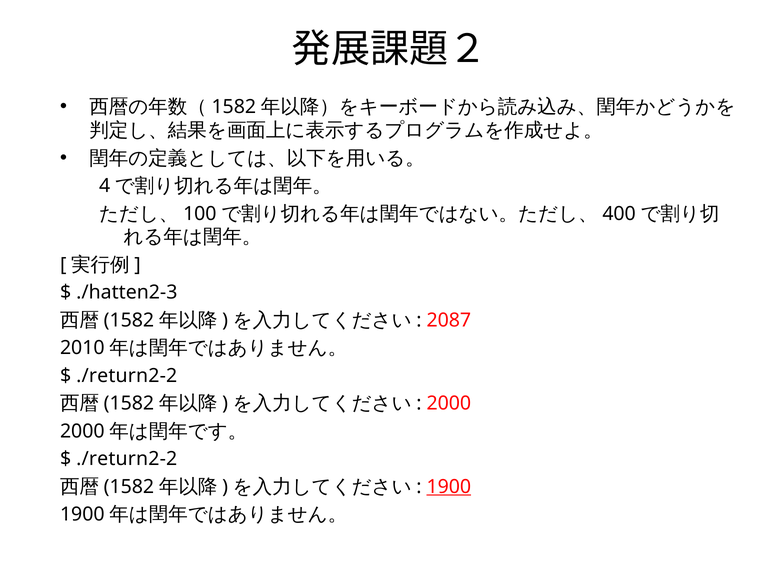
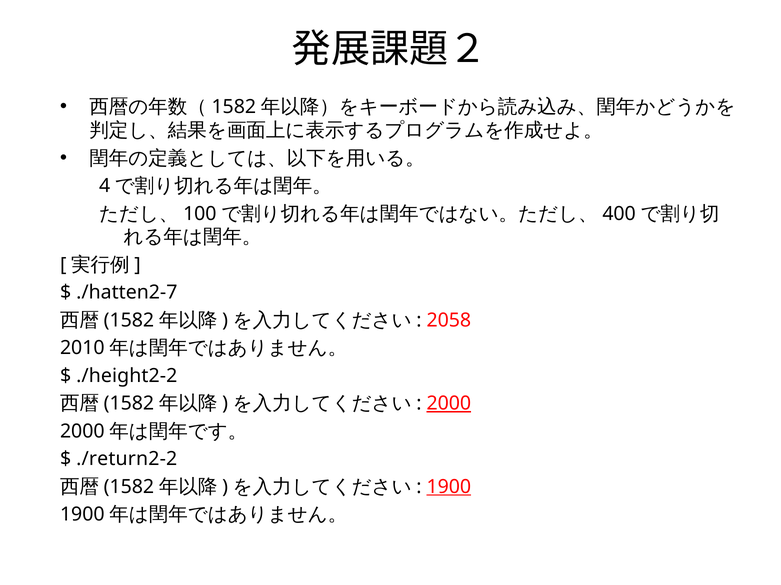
./hatten2-3: ./hatten2-3 -> ./hatten2-7 (127, 293)
2087: 2087 -> 2058 (449, 321)
./return2-2: ./return2-2 -> ./height2-2 (127, 376)
2000 underline: none -> present (449, 404)
